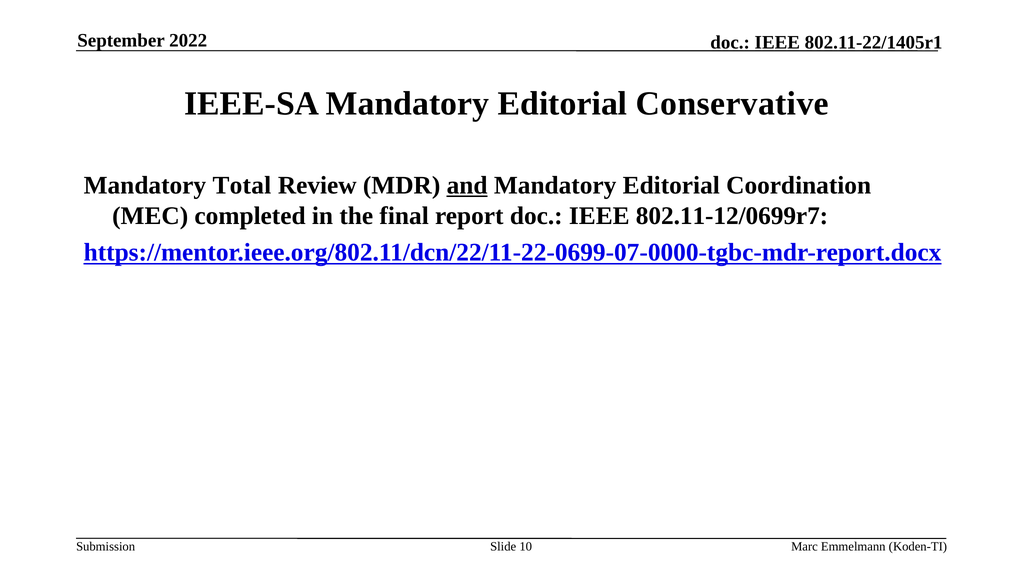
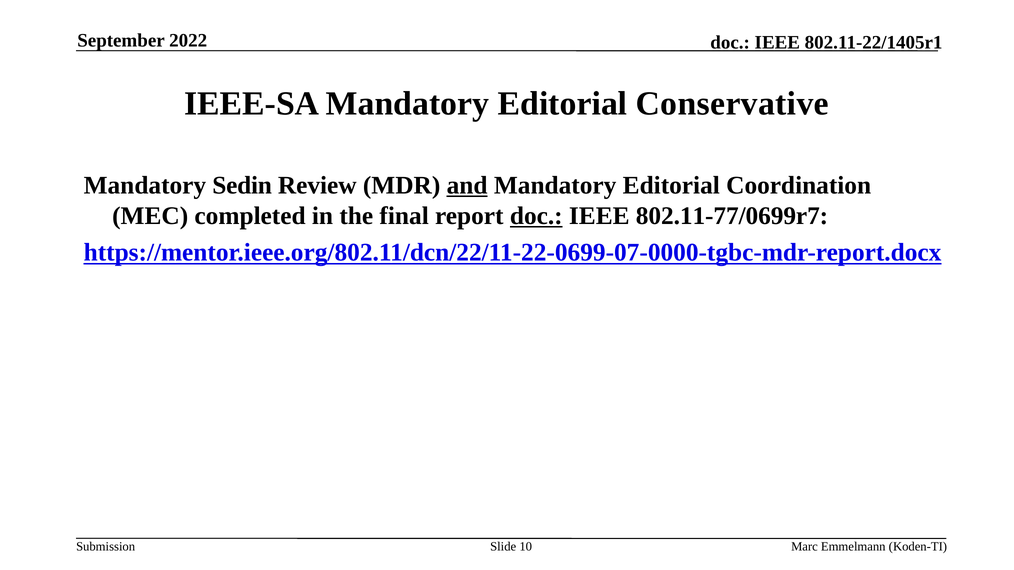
Total: Total -> Sedin (242, 186)
doc underline: none -> present (536, 216)
802.11-12/0699r7: 802.11-12/0699r7 -> 802.11-77/0699r7 (732, 216)
